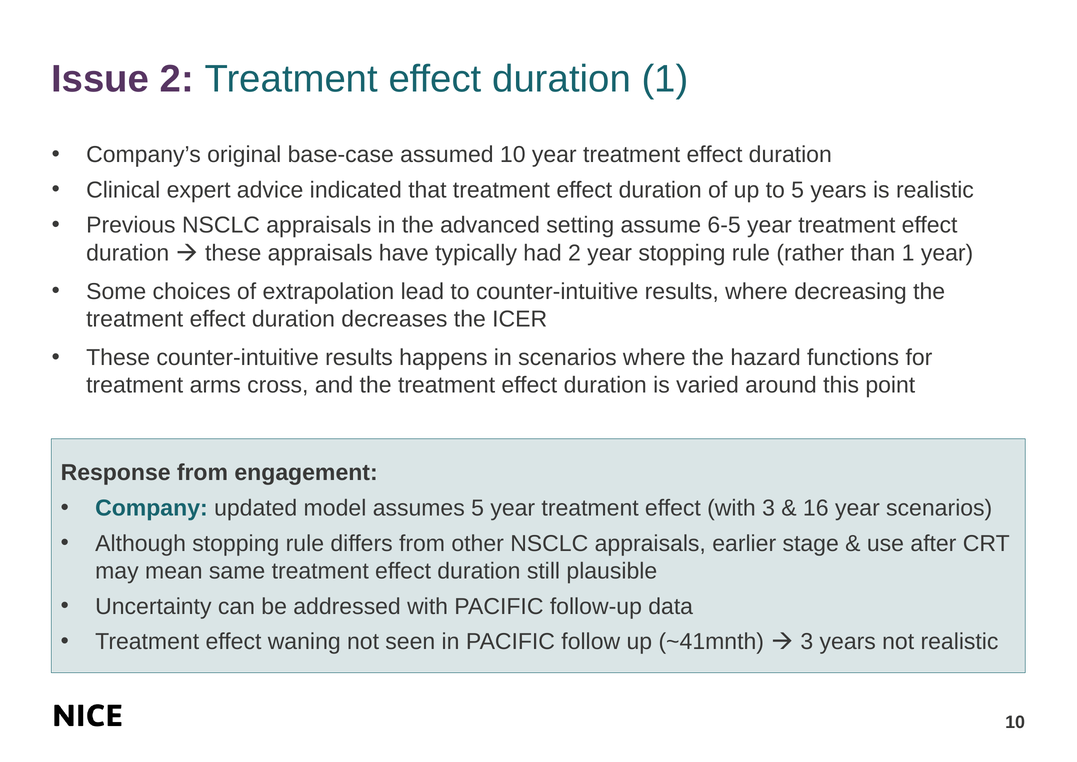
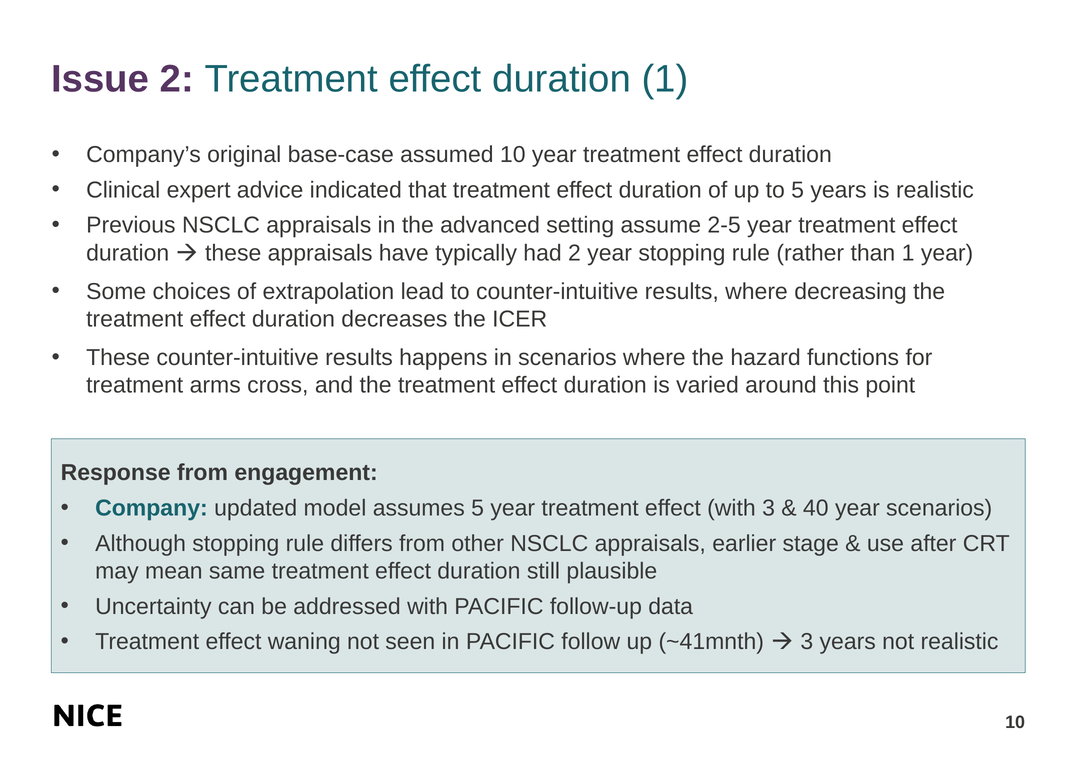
6-5: 6-5 -> 2-5 (724, 225)
16: 16 -> 40 (816, 508)
